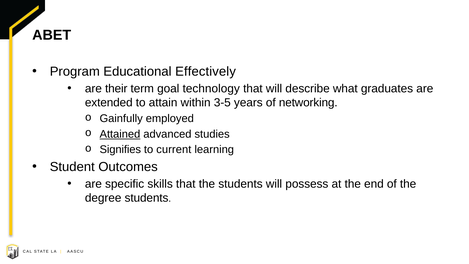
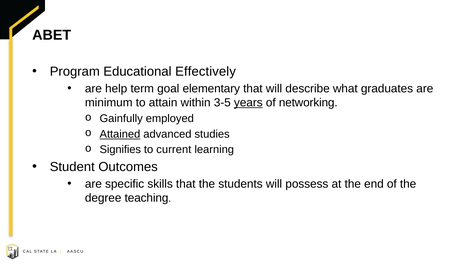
their: their -> help (116, 89)
technology: technology -> elementary (211, 89)
extended: extended -> minimum (109, 103)
years underline: none -> present (248, 103)
degree students: students -> teaching (147, 198)
